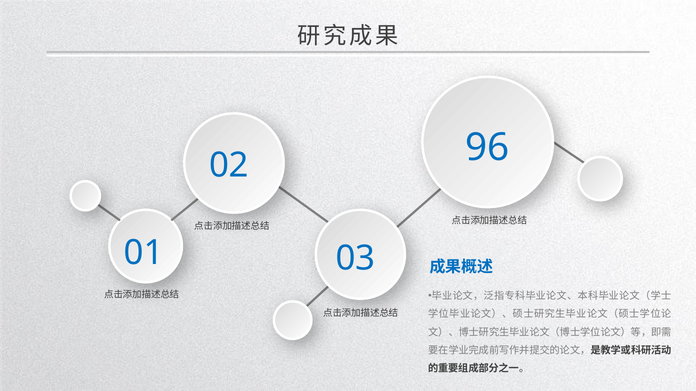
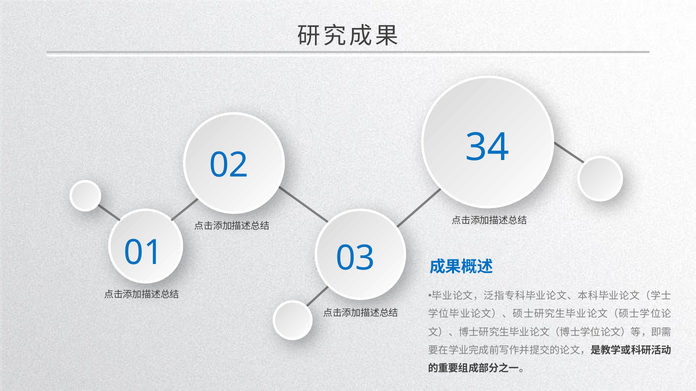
96: 96 -> 34 (487, 147)
